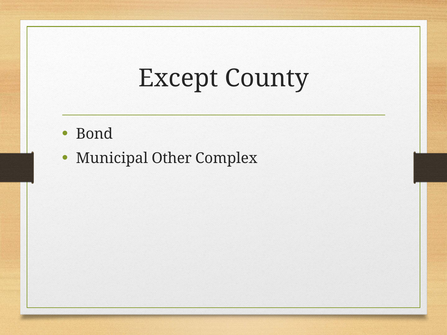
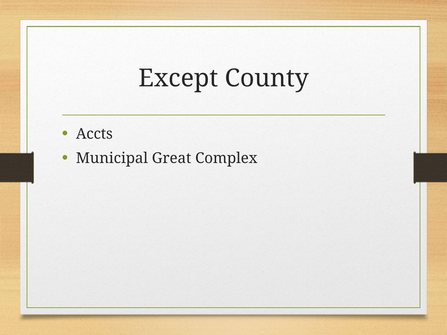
Bond: Bond -> Accts (94, 134)
Other: Other -> Great (172, 159)
